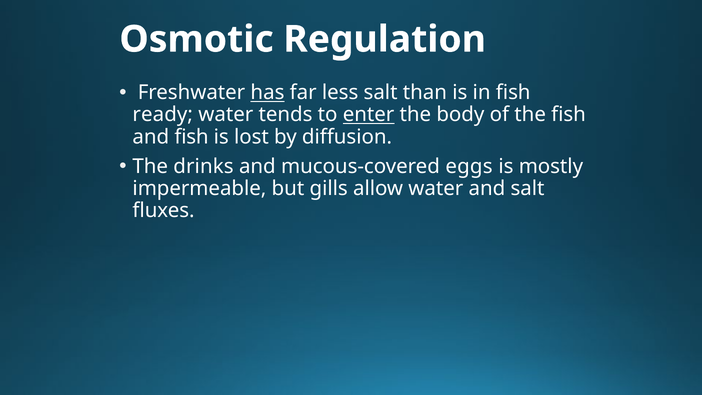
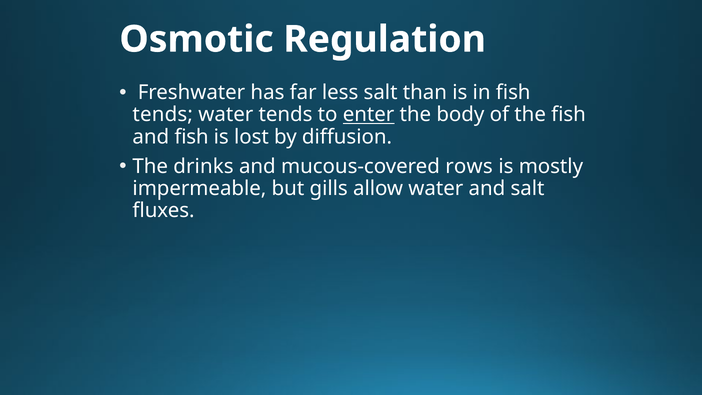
has underline: present -> none (267, 93)
ready: ready -> tends (163, 115)
eggs: eggs -> rows (469, 166)
